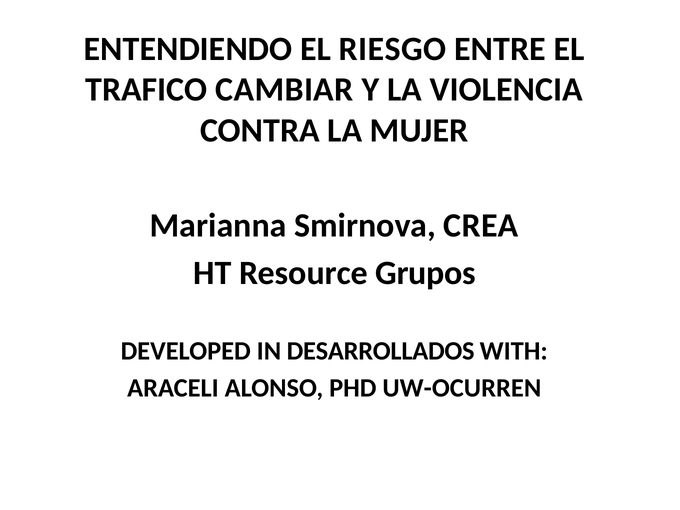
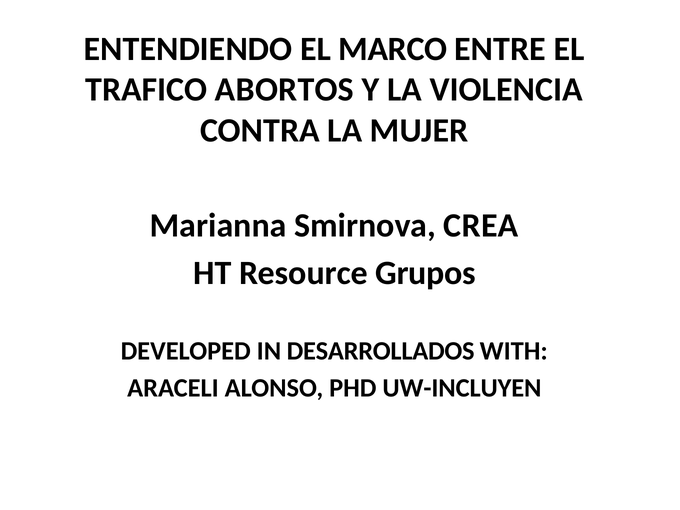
RIESGO: RIESGO -> MARCO (393, 49)
CAMBIAR: CAMBIAR -> ABORTOS (284, 90)
UW-OCURREN: UW-OCURREN -> UW-INCLUYEN (462, 388)
